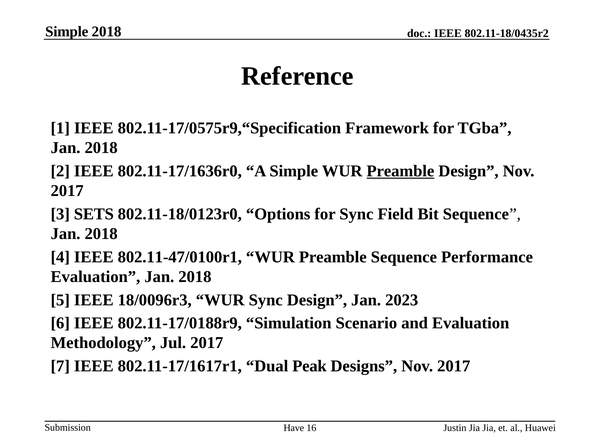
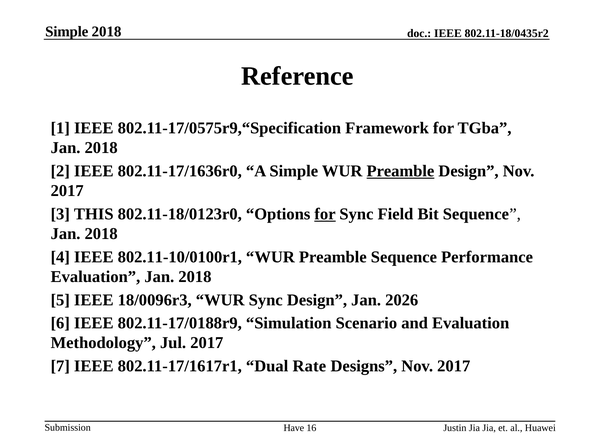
SETS: SETS -> THIS (94, 214)
for underline: none -> present (325, 214)
802.11-47/0100r1: 802.11-47/0100r1 -> 802.11-10/0100r1 (180, 257)
2023: 2023 -> 2026 (402, 300)
Peak: Peak -> Rate (309, 366)
